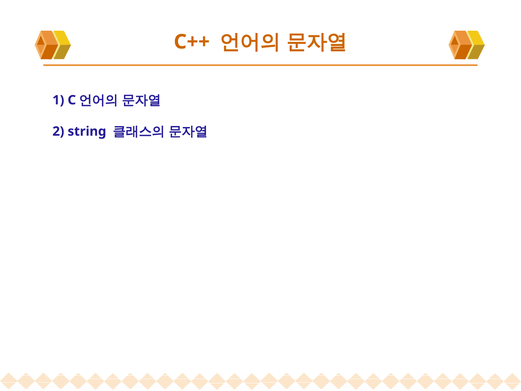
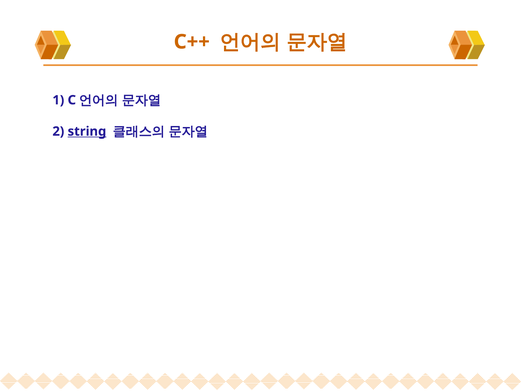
string underline: none -> present (87, 131)
